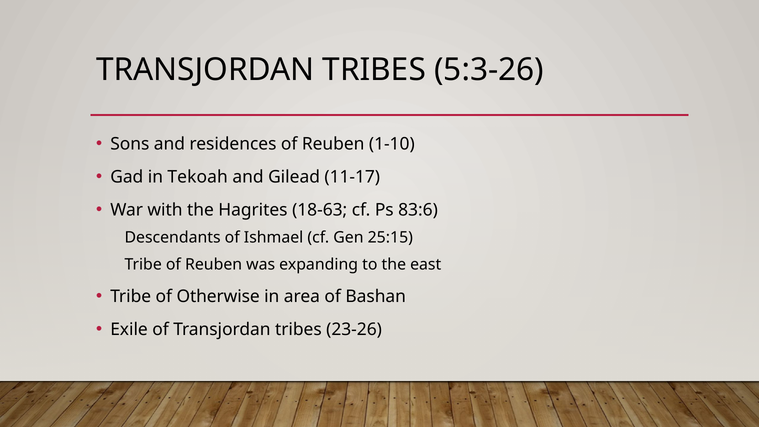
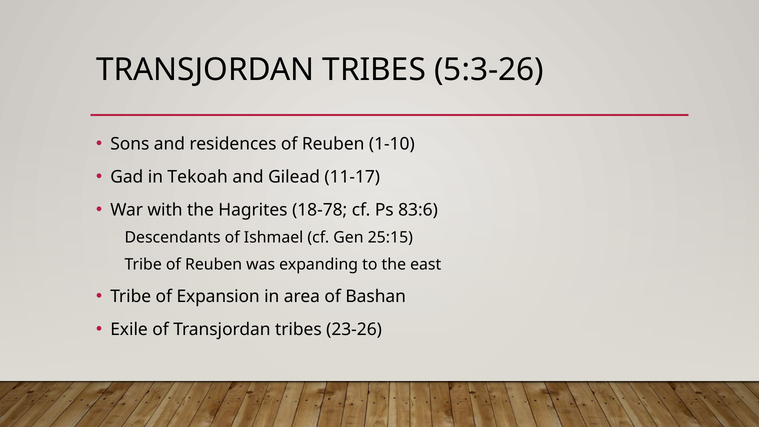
18-63: 18-63 -> 18-78 (320, 210)
Otherwise: Otherwise -> Expansion (218, 296)
